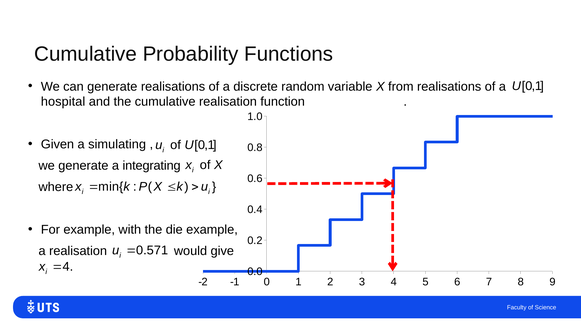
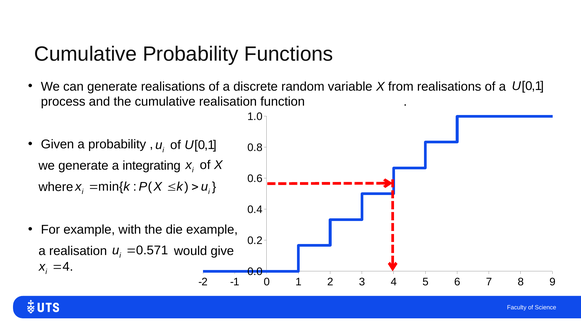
hospital: hospital -> process (63, 102)
a simulating: simulating -> probability (117, 144)
